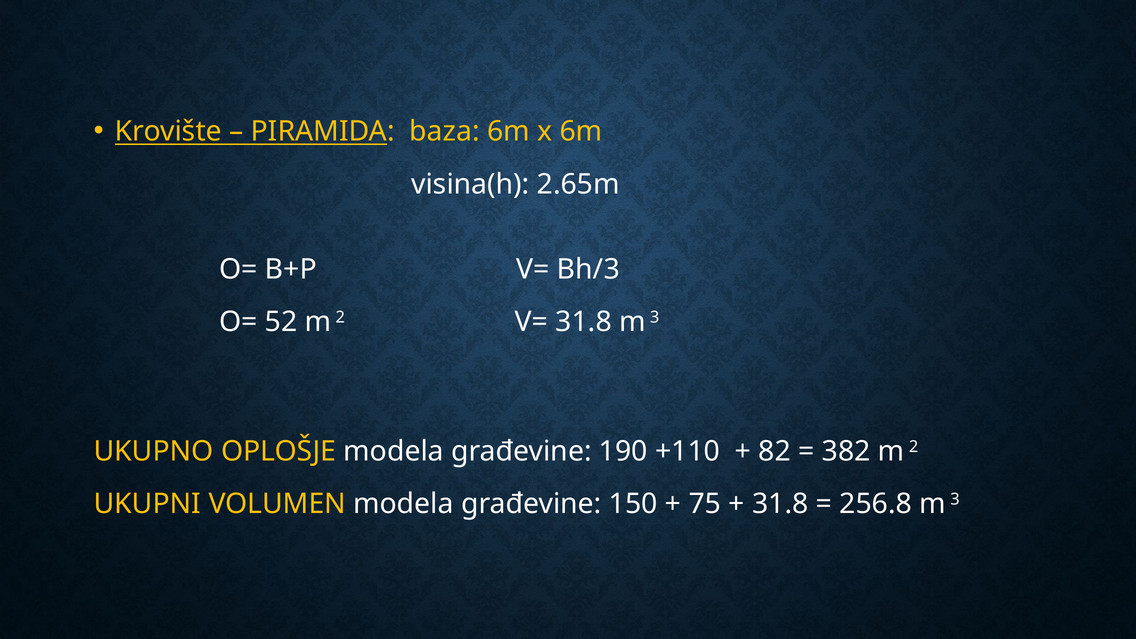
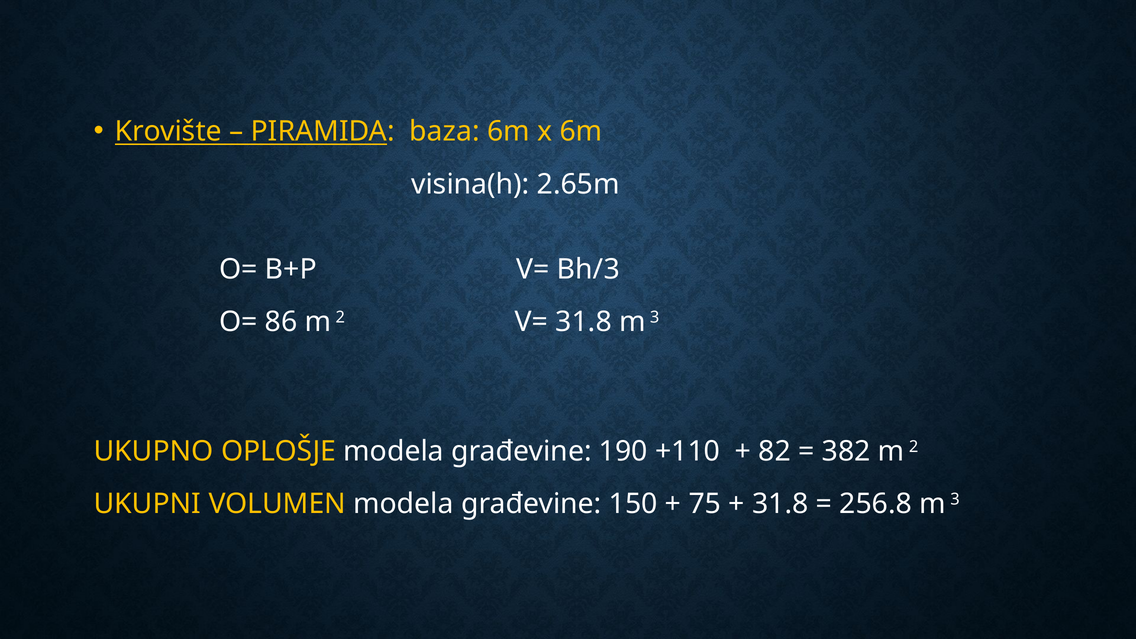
52: 52 -> 86 (281, 322)
